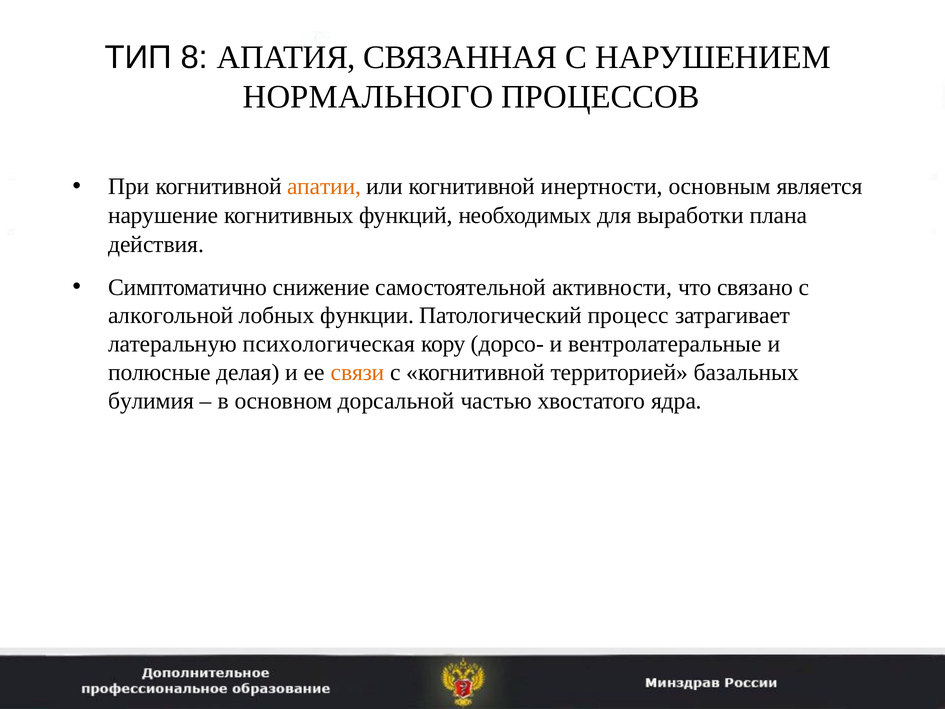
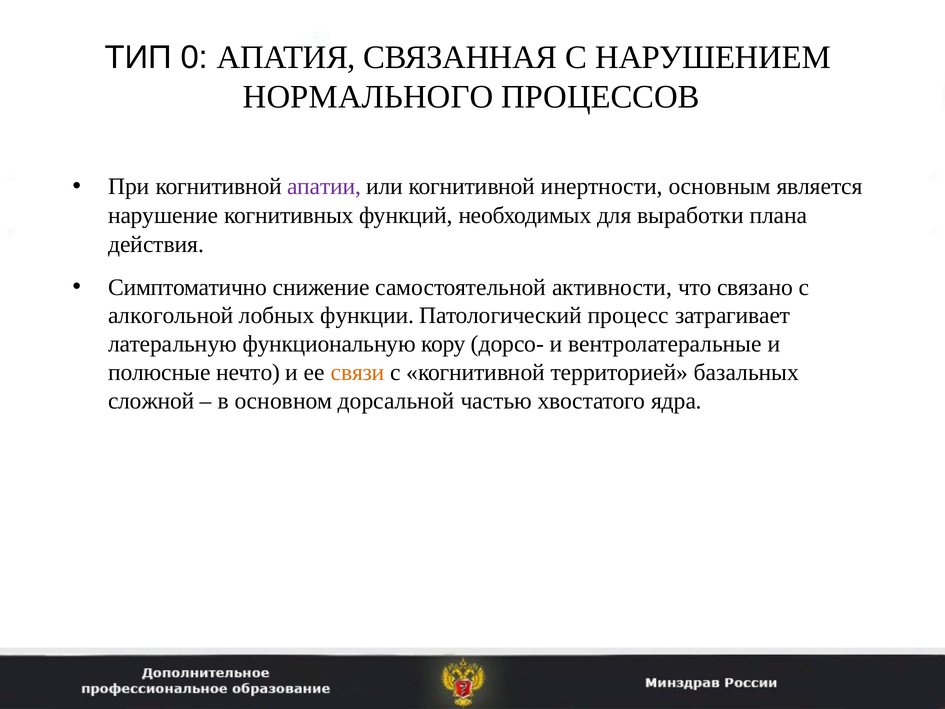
8: 8 -> 0 (194, 58)
апатии colour: orange -> purple (324, 186)
психологическая: психологическая -> функциональную (329, 344)
делая: делая -> нечто (248, 372)
булимия: булимия -> сложной (151, 401)
